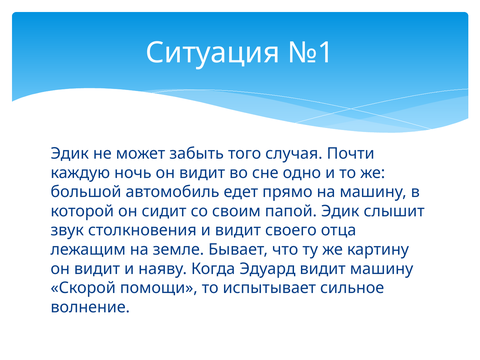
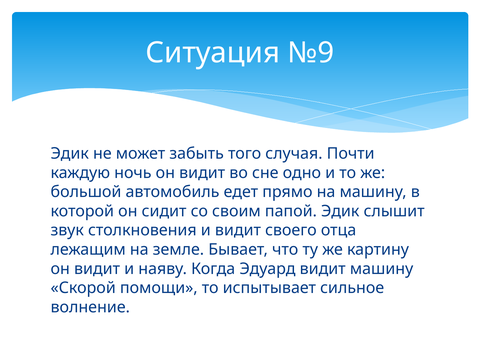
№1: №1 -> №9 (311, 53)
